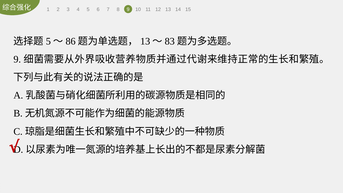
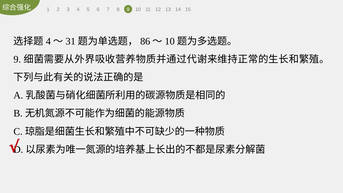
5: 5 -> 4 (48, 41)
86: 86 -> 31 (71, 41)
13: 13 -> 86 (145, 41)
83: 83 -> 10 (170, 41)
